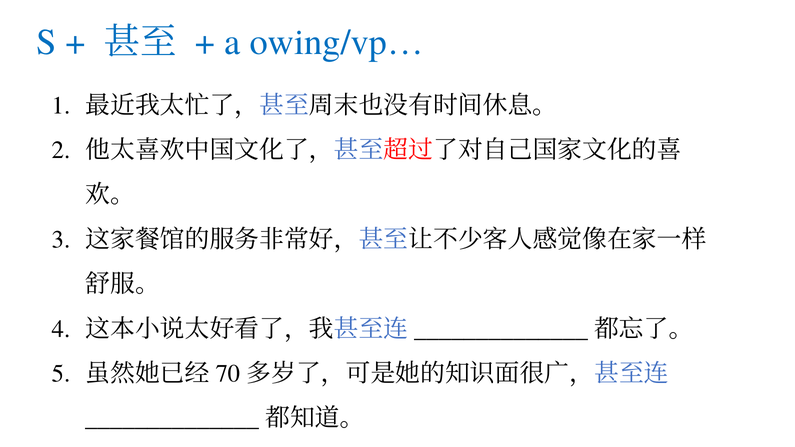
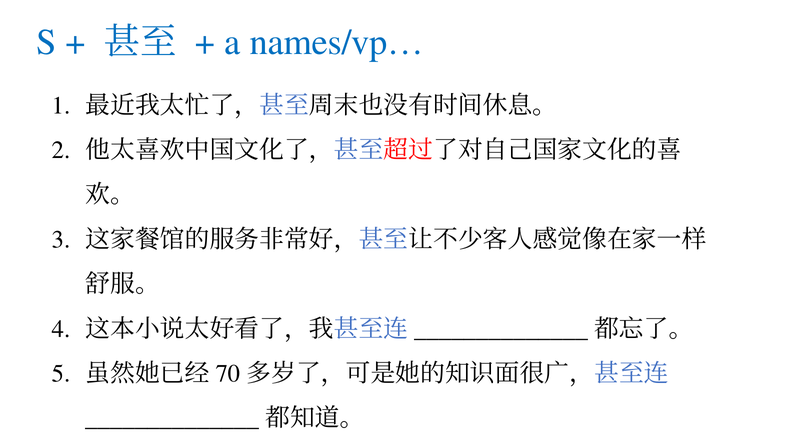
owing/vp…: owing/vp… -> names/vp… (337, 42)
